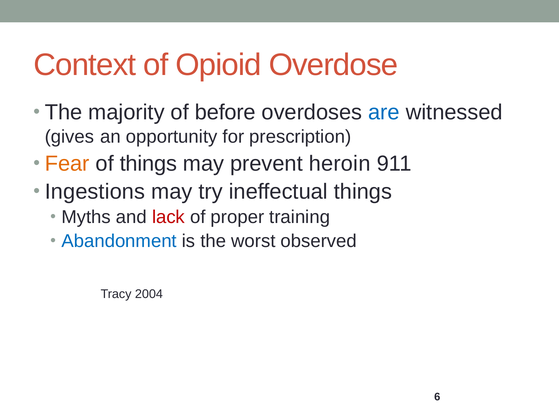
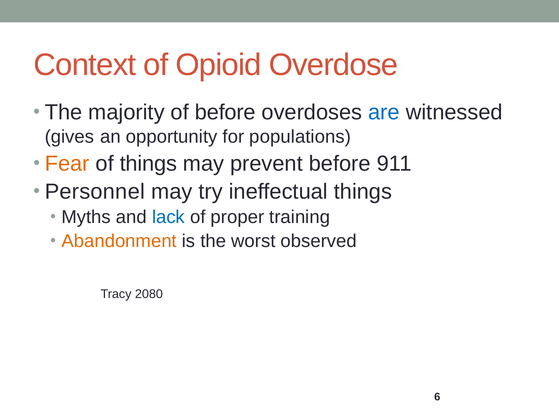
prescription: prescription -> populations (300, 137)
prevent heroin: heroin -> before (340, 164)
Ingestions: Ingestions -> Personnel (95, 192)
lack colour: red -> blue (168, 217)
Abandonment colour: blue -> orange (119, 241)
2004: 2004 -> 2080 (149, 294)
